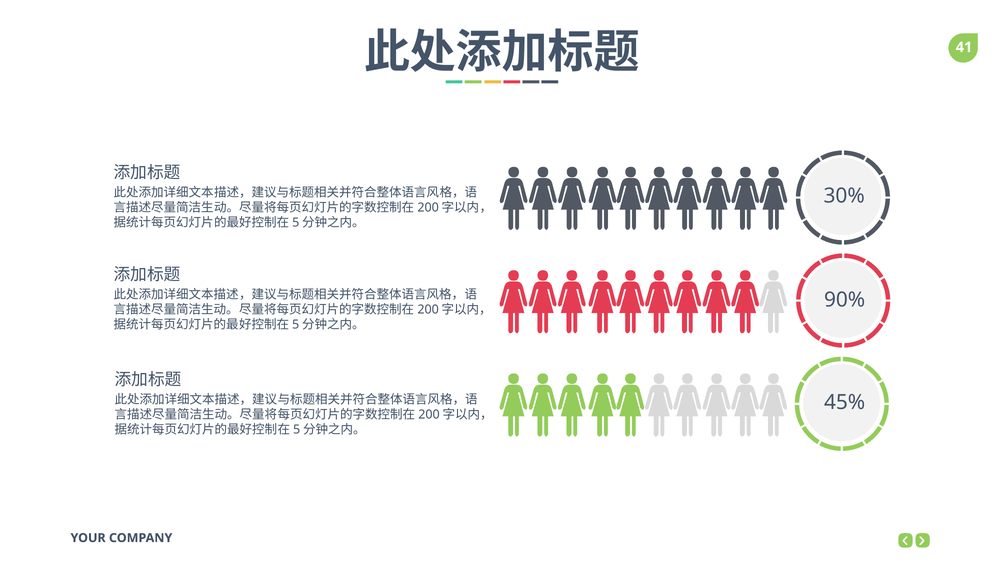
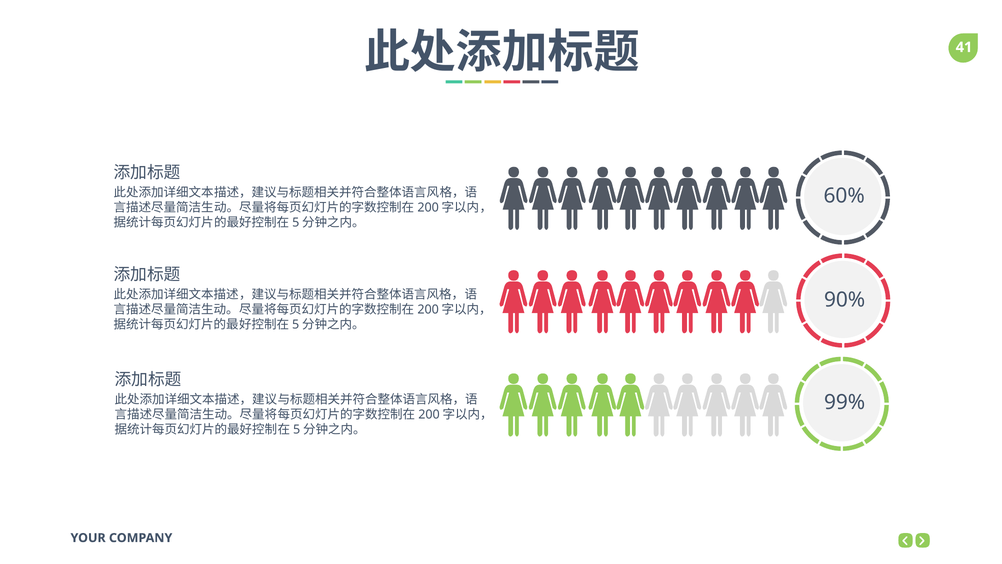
30%: 30% -> 60% (844, 196)
45%: 45% -> 99% (845, 402)
